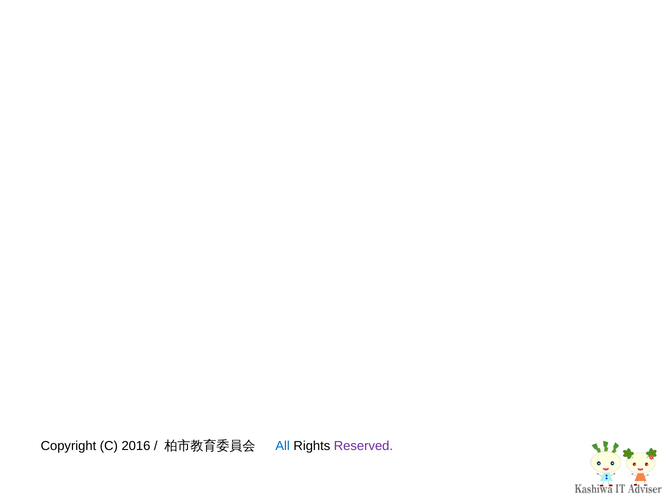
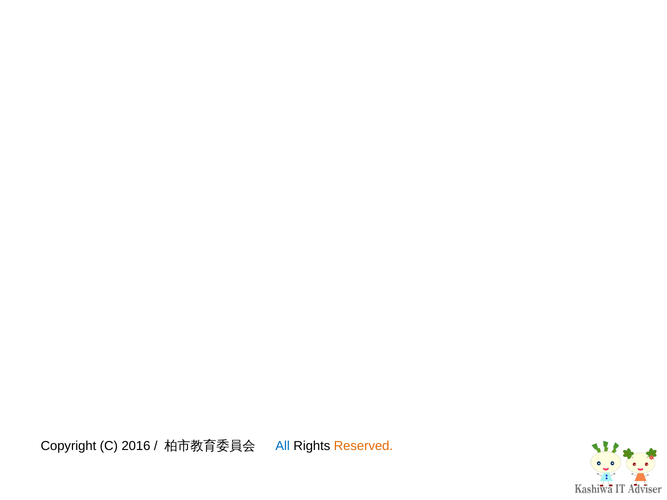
Reserved colour: purple -> orange (363, 446)
